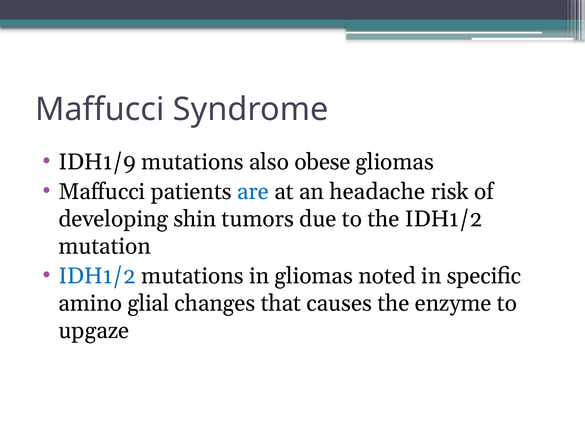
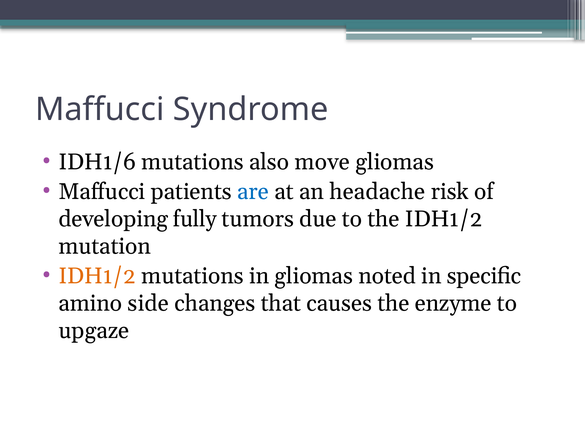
IDH1/9: IDH1/9 -> IDH1/6 (97, 162)
obese: obese -> move (322, 162)
shin: shin -> fully (195, 219)
IDH1/2 colour: blue -> orange (97, 276)
glial: glial -> side (148, 303)
